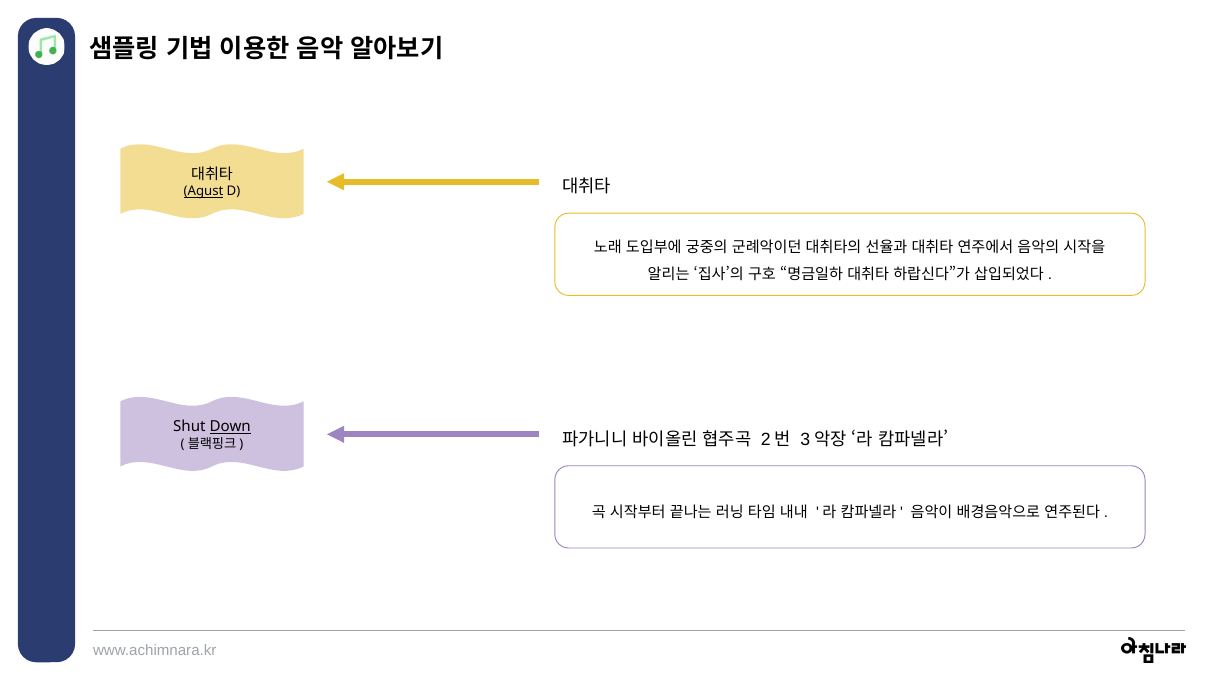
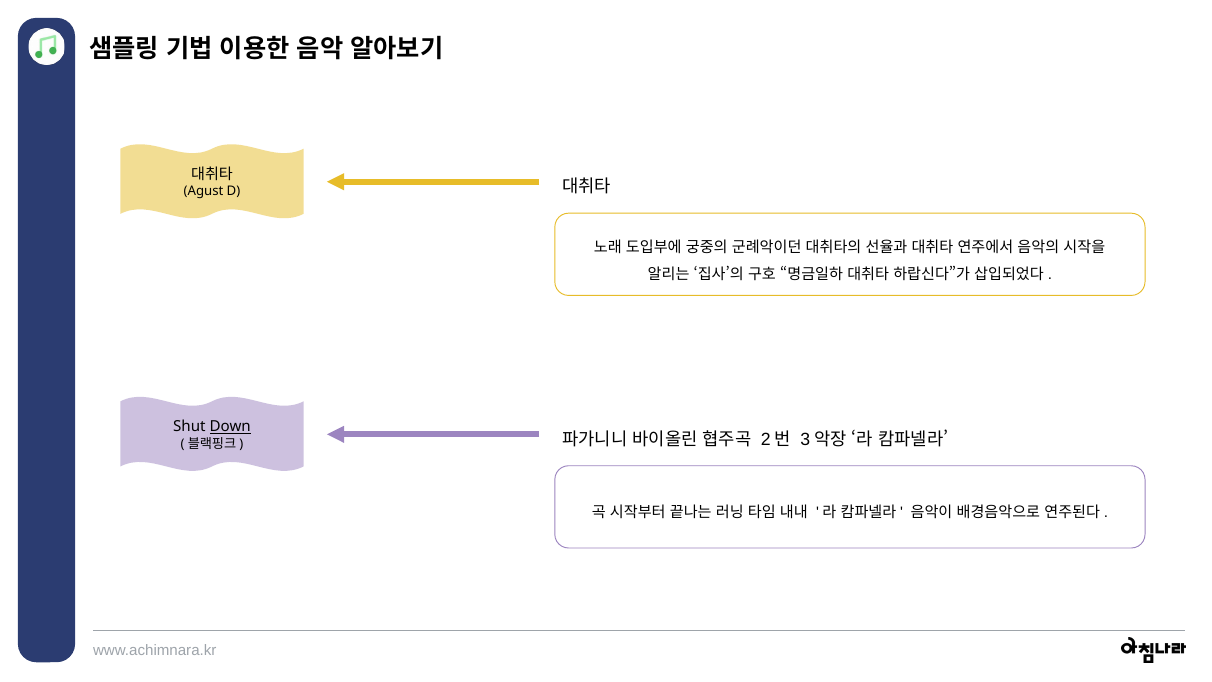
Agust underline: present -> none (204, 191)
